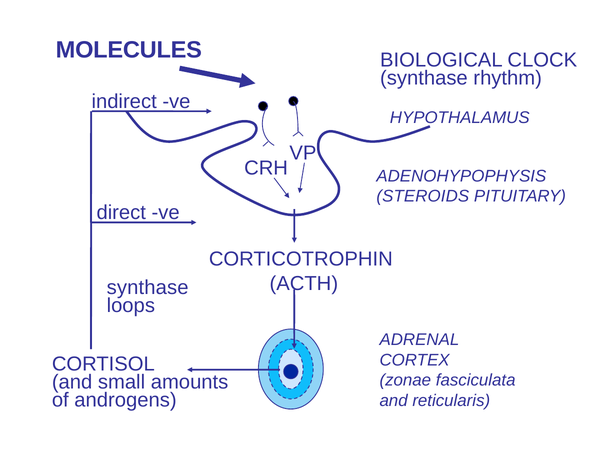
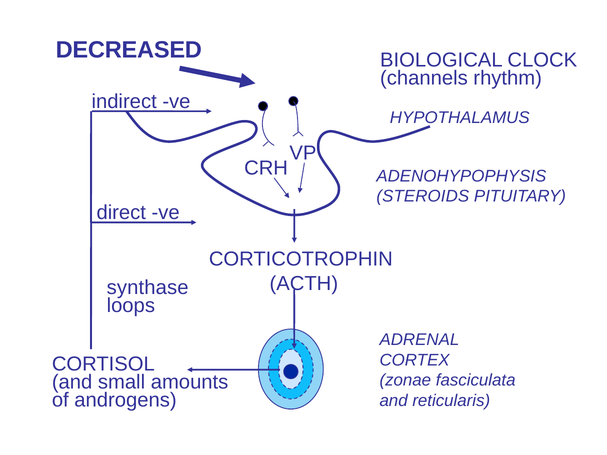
MOLECULES: MOLECULES -> DECREASED (129, 50)
synthase: synthase -> channels (424, 78)
